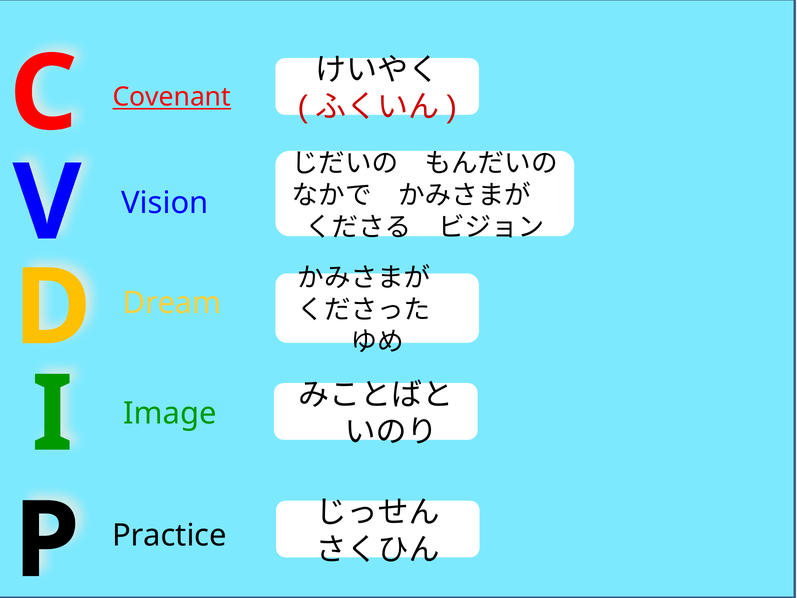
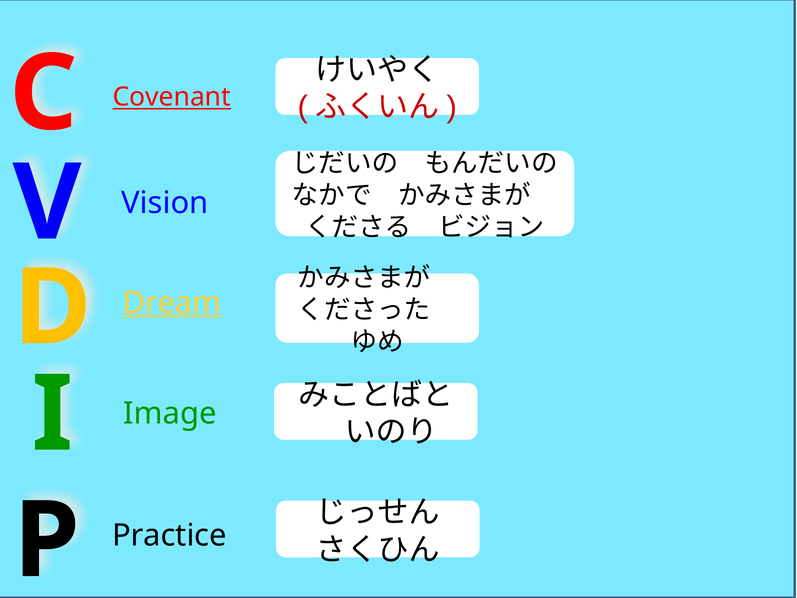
Dream underline: none -> present (172, 303)
